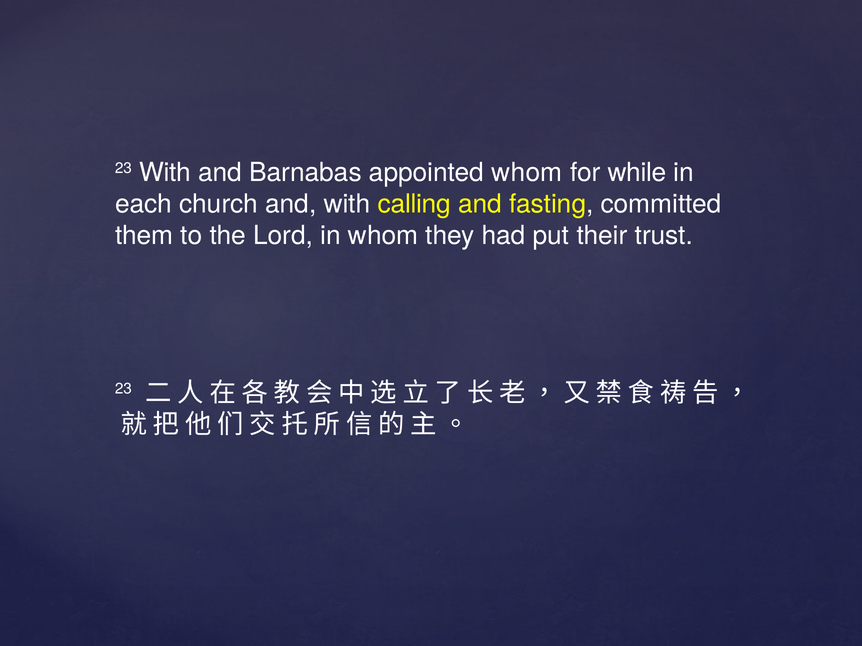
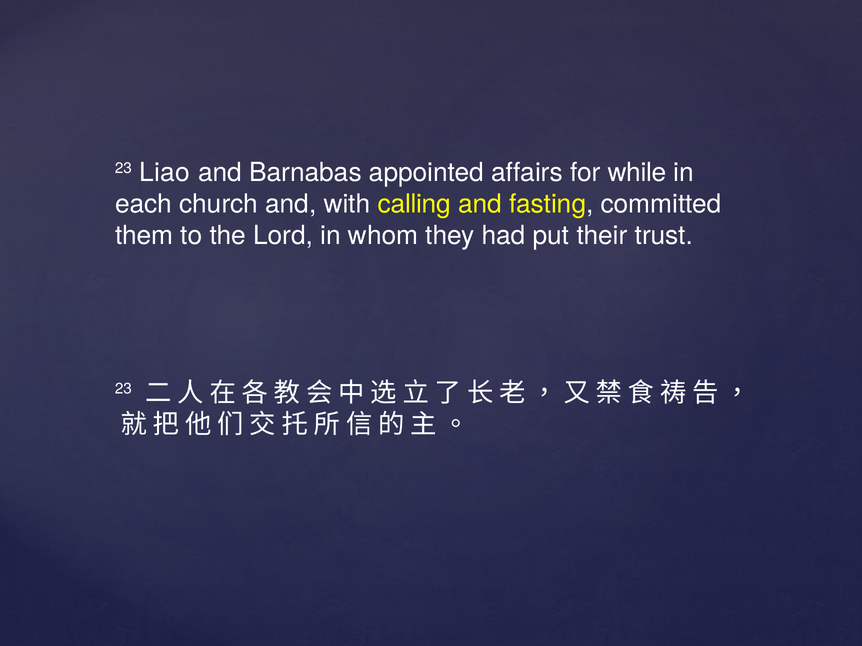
23 With: With -> Liao (165, 173)
appointed whom: whom -> affairs (527, 173)
